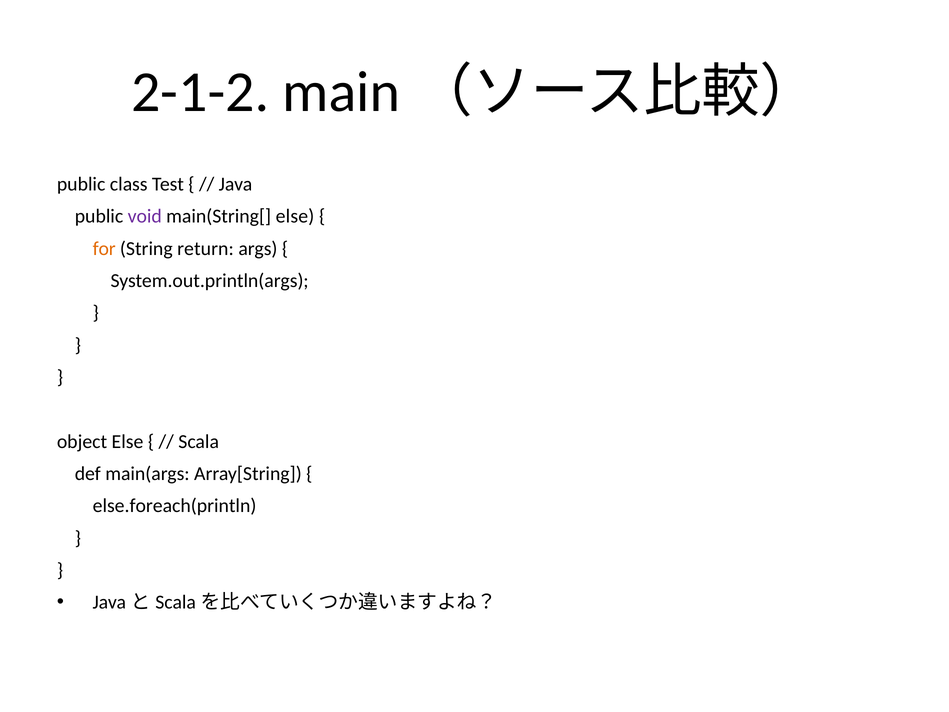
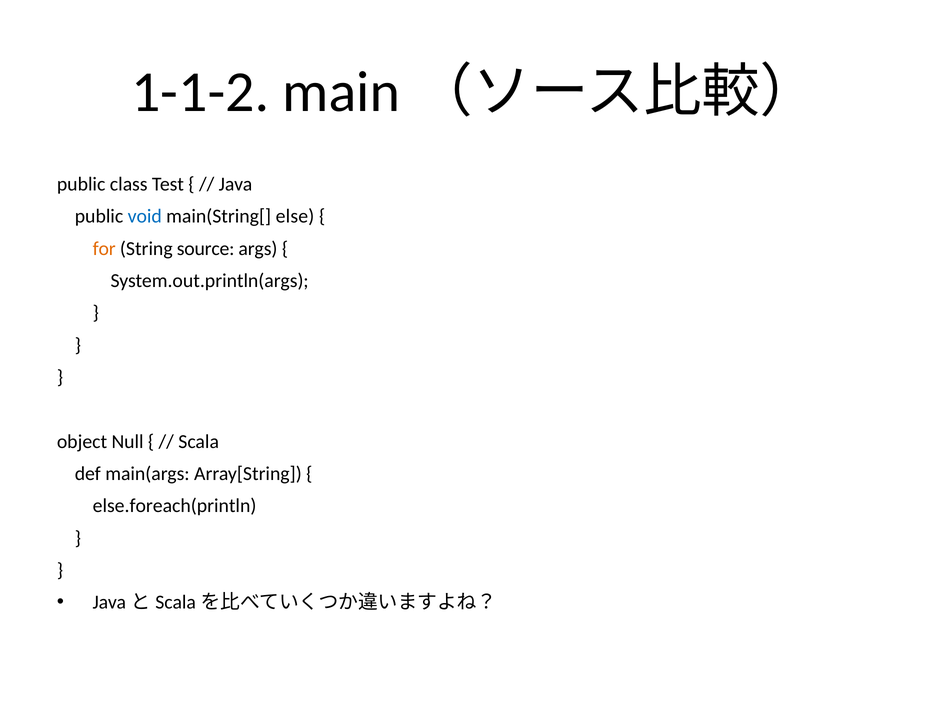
2-1-2: 2-1-2 -> 1-1-2 (200, 92)
void colour: purple -> blue (145, 216)
return: return -> source (206, 248)
object Else: Else -> Null (128, 441)
